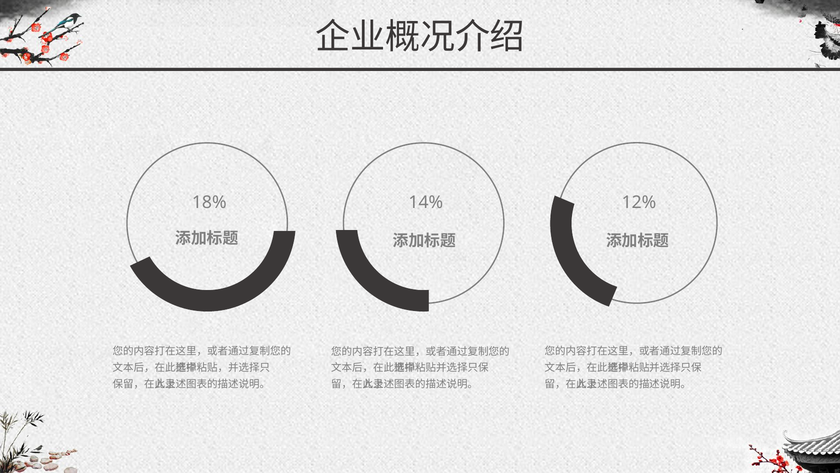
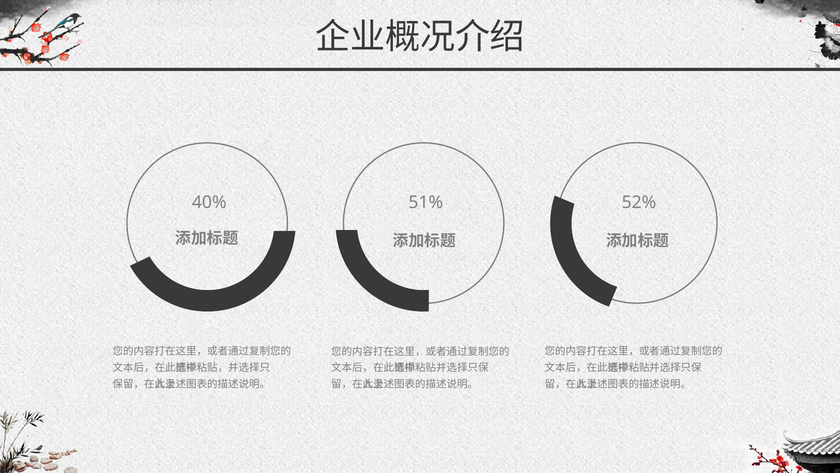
12%: 12% -> 52% (639, 202)
18%: 18% -> 40% (209, 202)
14%: 14% -> 51% (426, 202)
